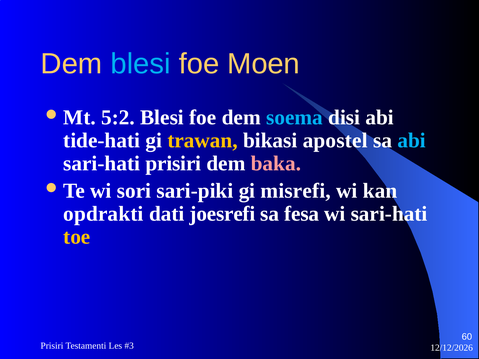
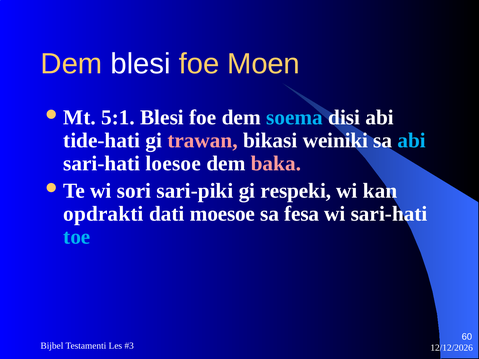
blesi colour: light blue -> white (141, 64)
5:2: 5:2 -> 5:1 (118, 118)
trawan colour: yellow -> pink (203, 141)
apostel: apostel -> weiniki (335, 141)
sari-hati prisiri: prisiri -> loesoe (173, 164)
misrefi: misrefi -> respeki (296, 191)
joesrefi: joesrefi -> moesoe (222, 214)
toe colour: yellow -> light blue (77, 237)
Prisiri: Prisiri -> Bijbel (52, 346)
